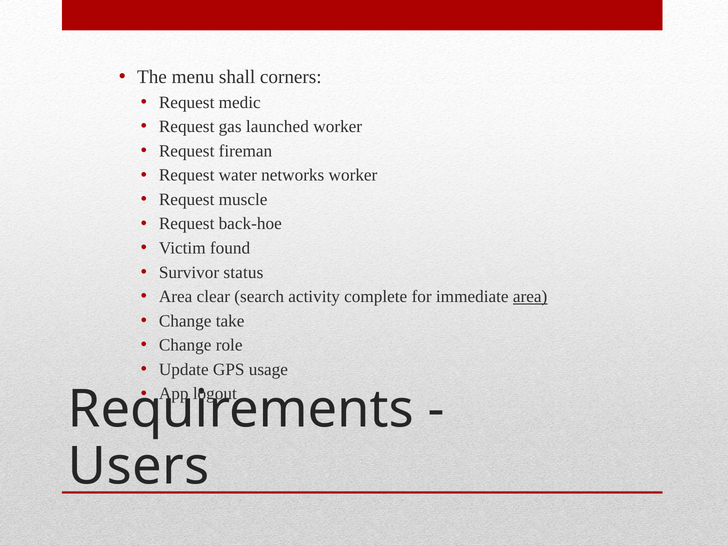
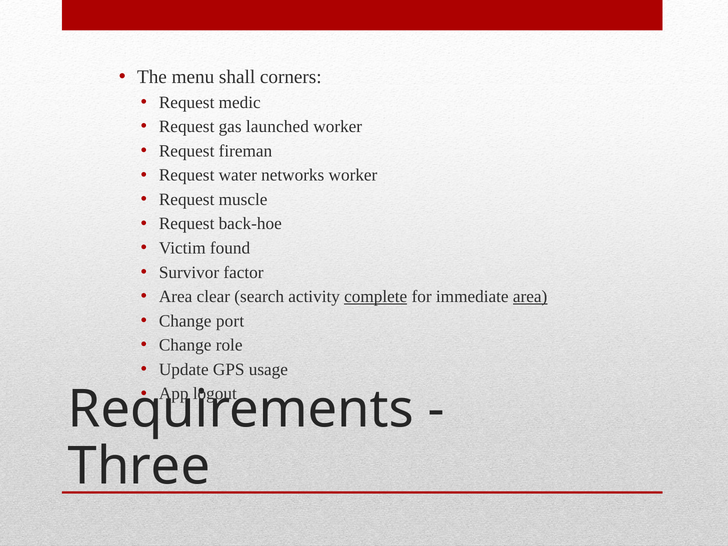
status: status -> factor (243, 272)
complete underline: none -> present (376, 297)
take: take -> port (230, 321)
Users: Users -> Three (139, 466)
